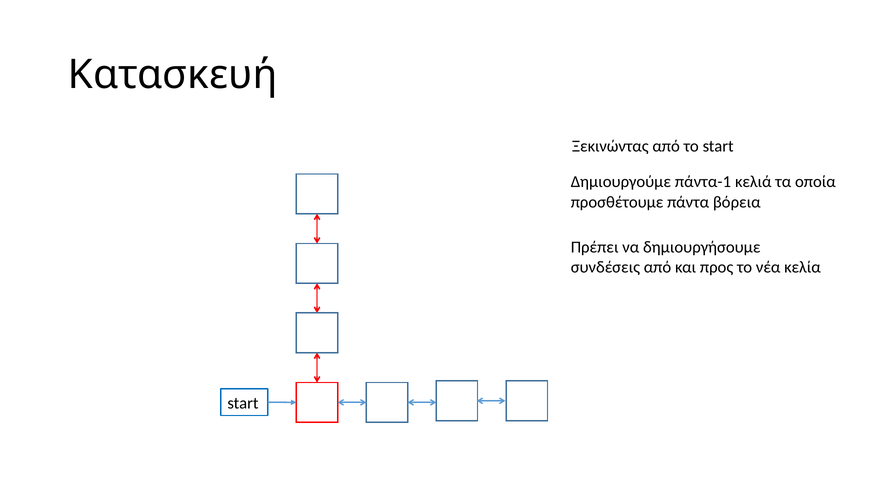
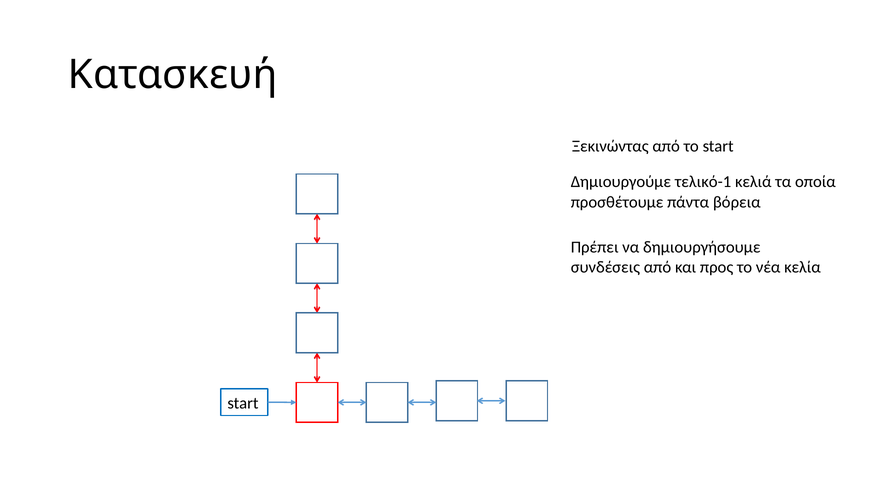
πάντα-1: πάντα-1 -> τελικό-1 (703, 182)
